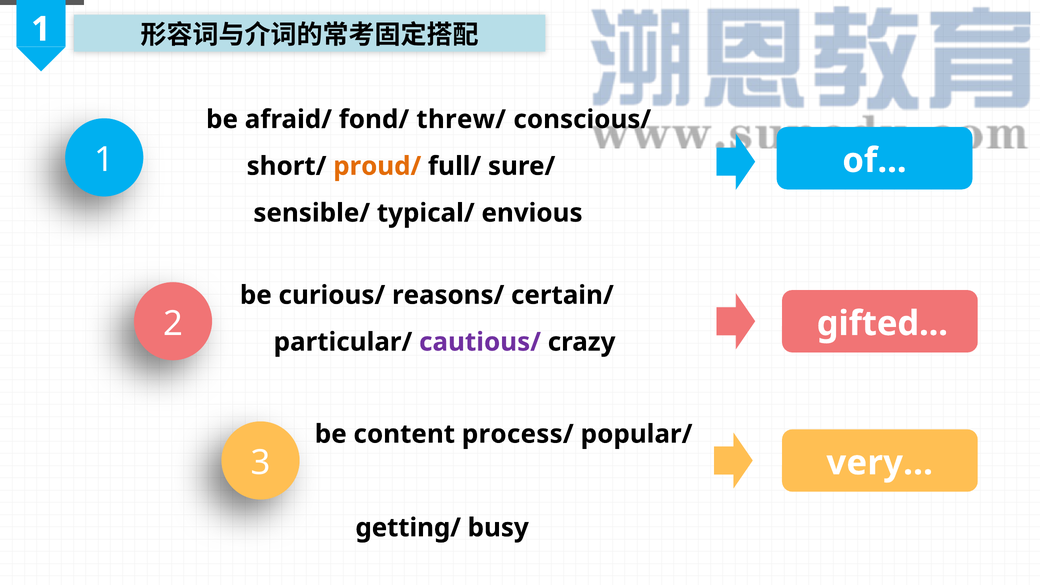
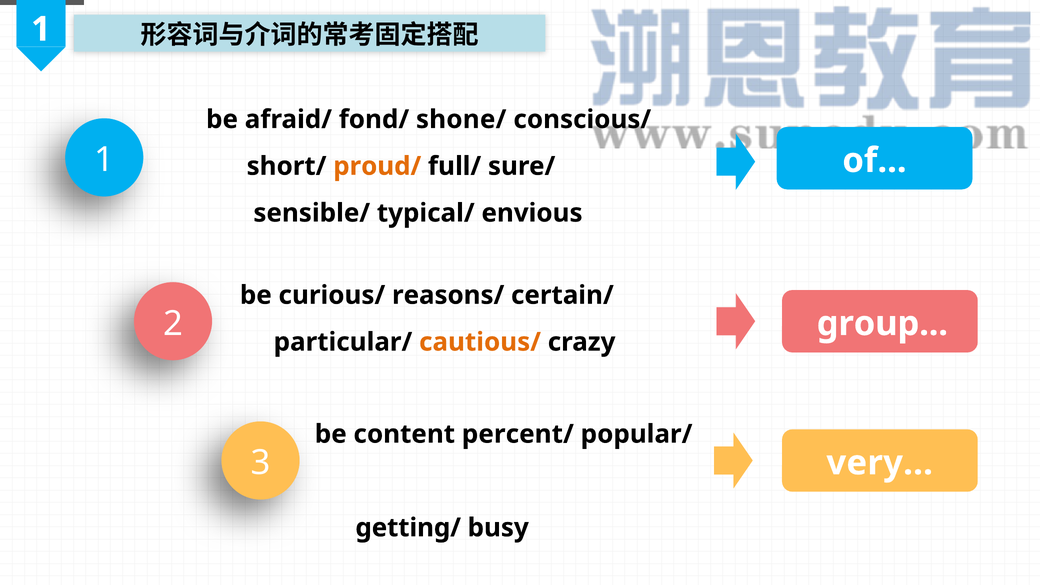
threw/: threw/ -> shone/ (461, 119)
gifted: gifted -> group (882, 324)
cautious/ colour: purple -> orange (480, 342)
process/: process/ -> percent/ (518, 434)
